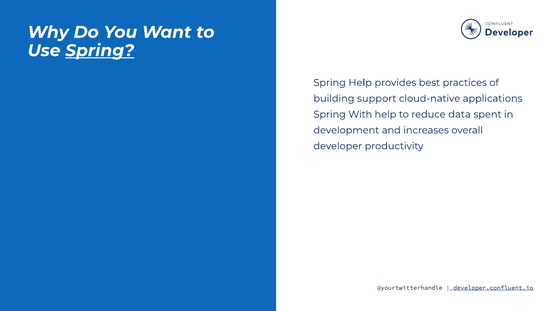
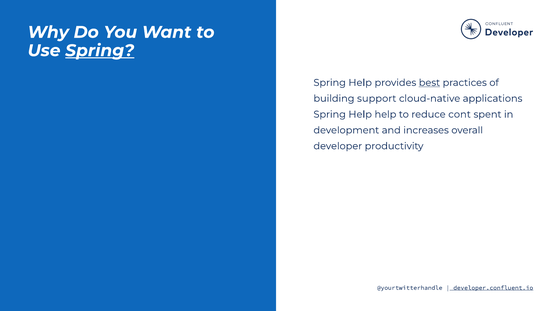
best underline: none -> present (429, 83)
With: With -> Help (360, 114)
data: data -> cont (460, 114)
